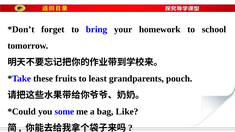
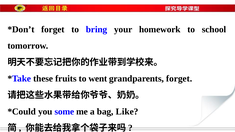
least: least -> went (98, 79)
grandparents pouch: pouch -> forget (179, 79)
